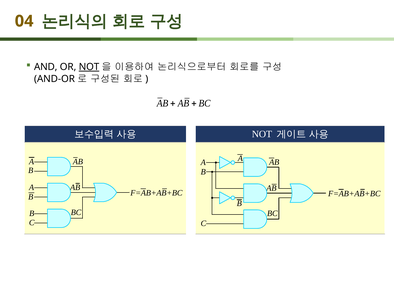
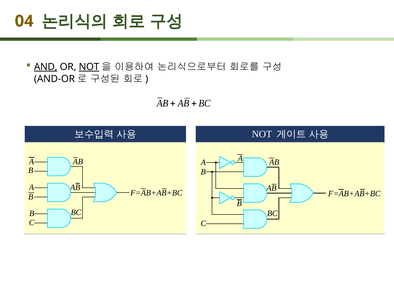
AND underline: none -> present (46, 67)
